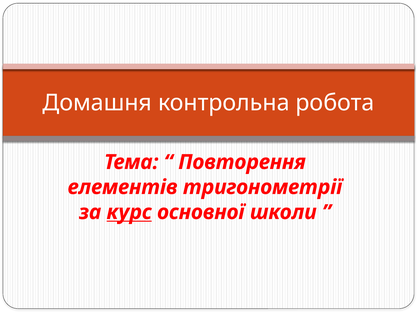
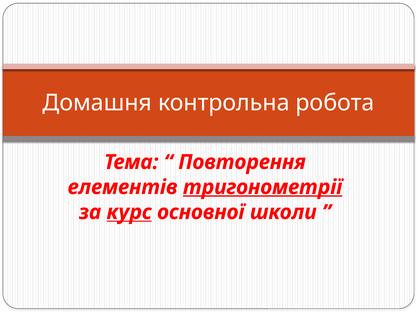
тригонометрії underline: none -> present (263, 187)
